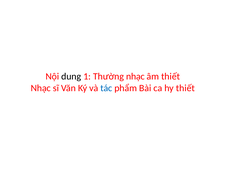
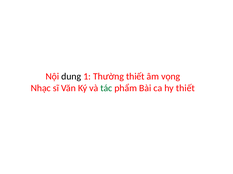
Thường nhạc: nhạc -> thiết (135, 77)
âm thiết: thiết -> vọng (171, 77)
tác colour: blue -> green (106, 88)
